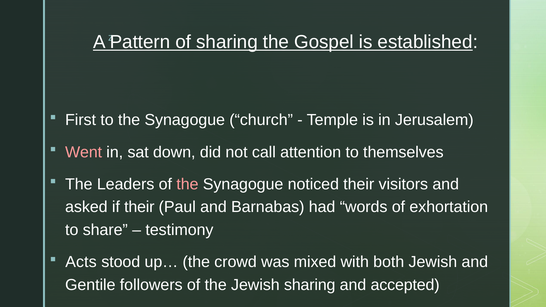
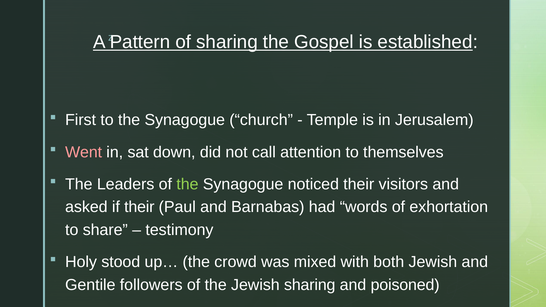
the colour: pink -> light green (187, 184)
Acts: Acts -> Holy (81, 262)
accepted: accepted -> poisoned (405, 285)
